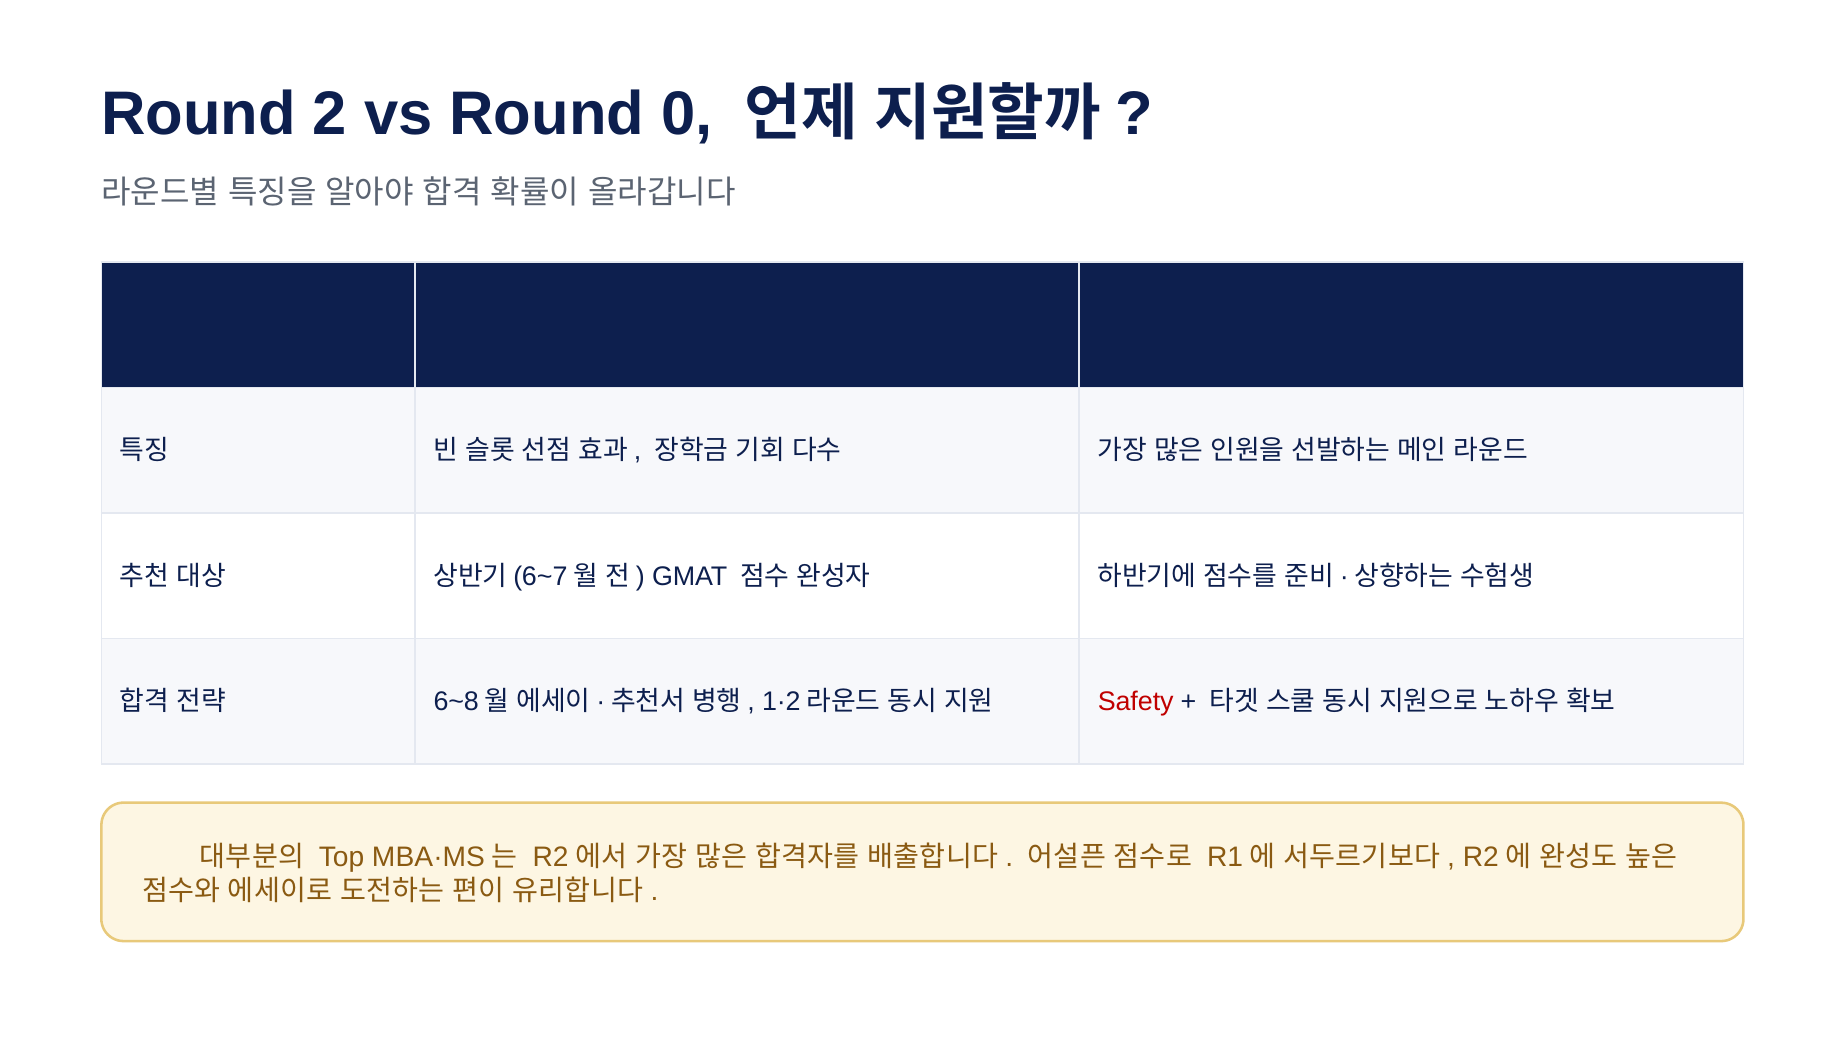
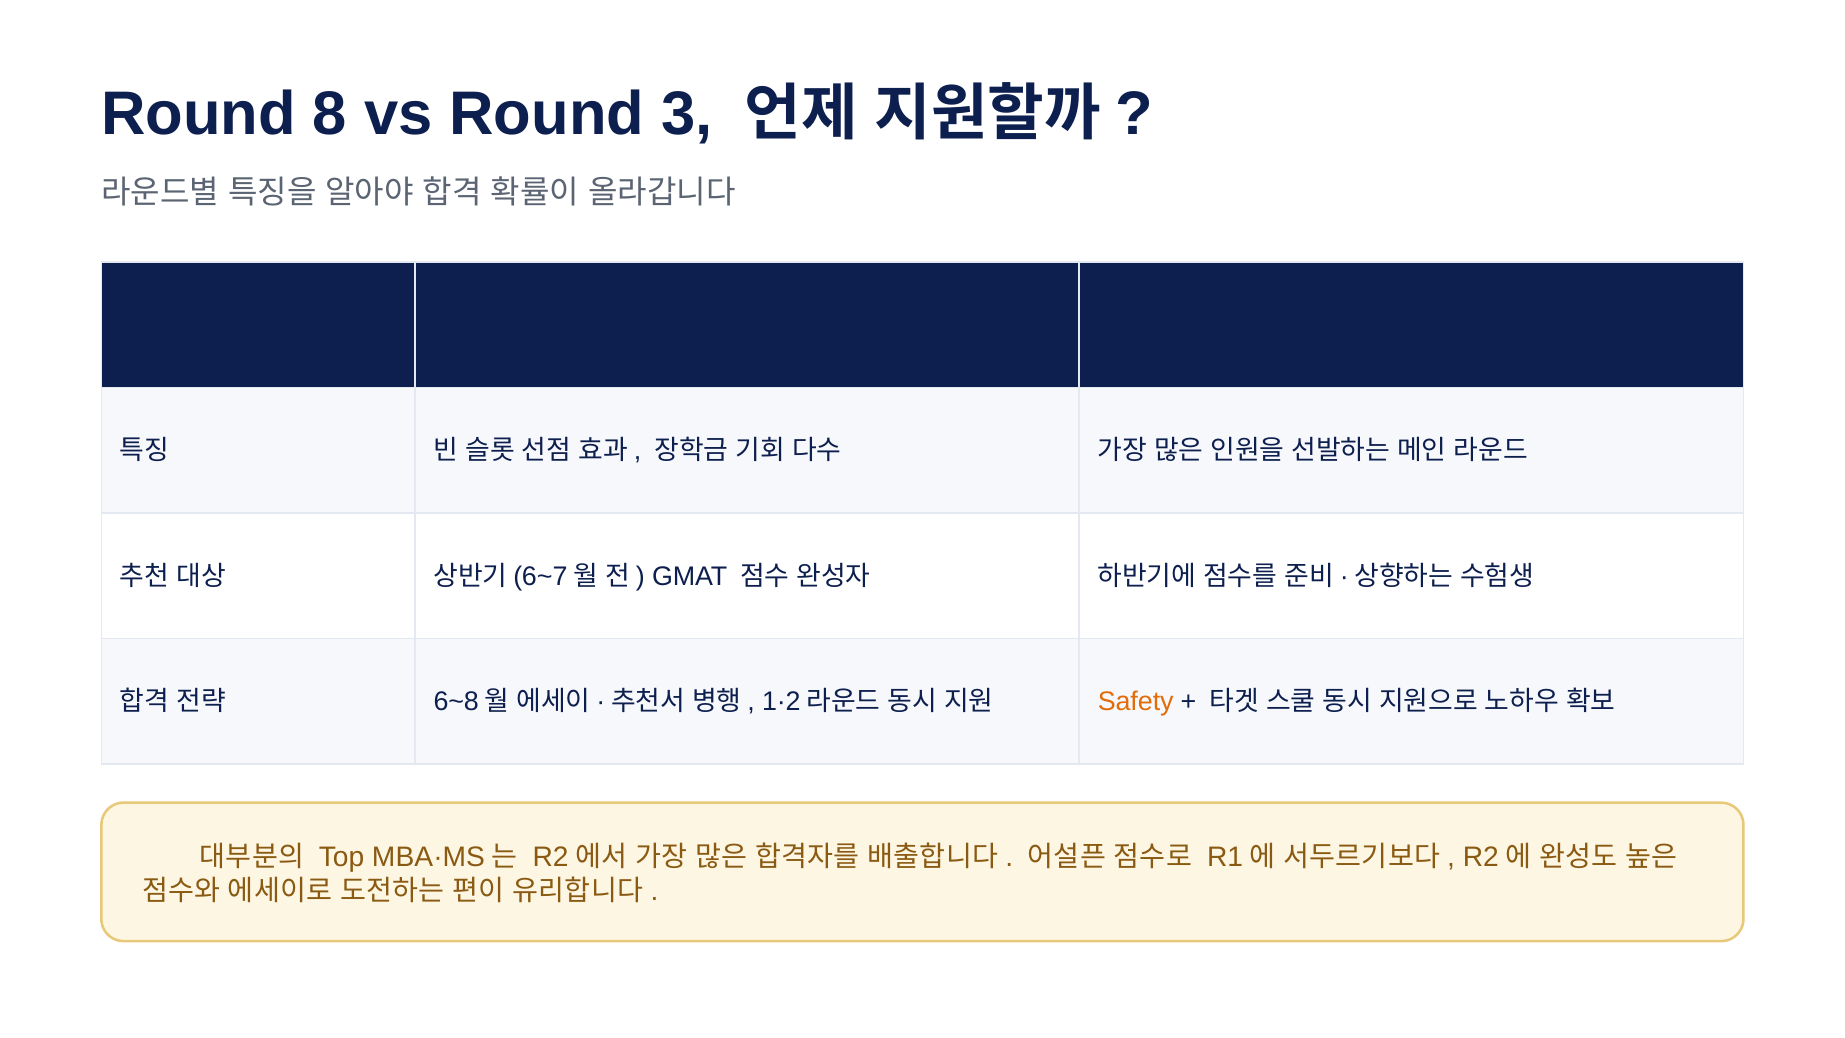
2: 2 -> 8 (330, 114)
0: 0 -> 3 (687, 114)
Safety colour: red -> orange (1136, 702)
